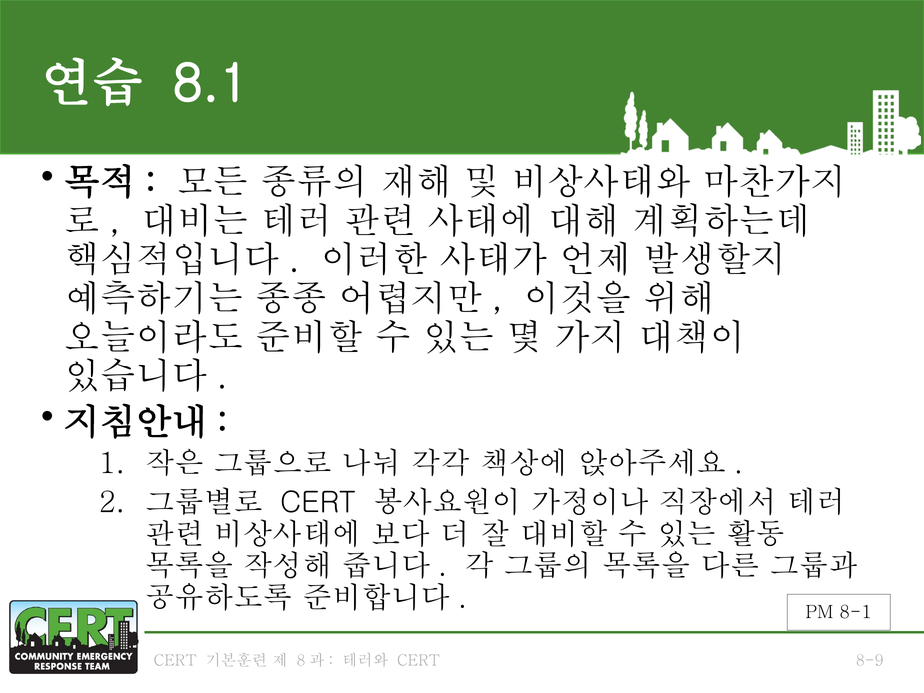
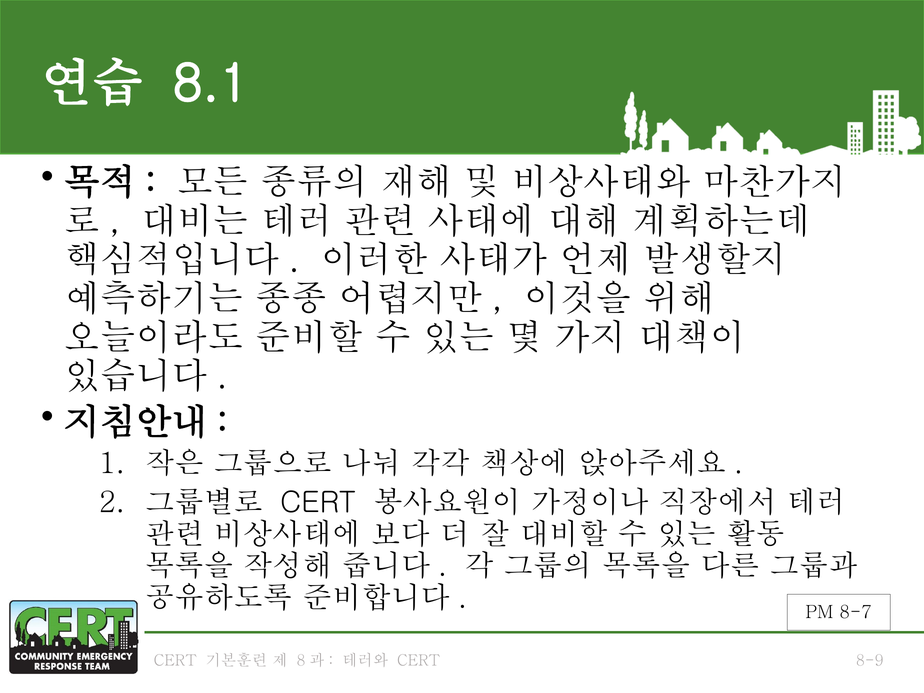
8-1: 8-1 -> 8-7 (856, 612)
